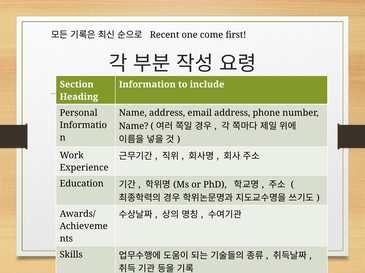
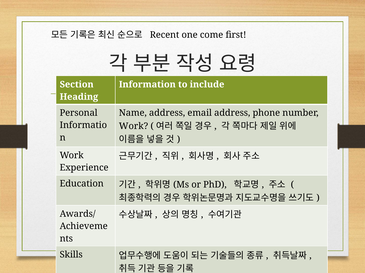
Name: Name -> Work (134, 126)
